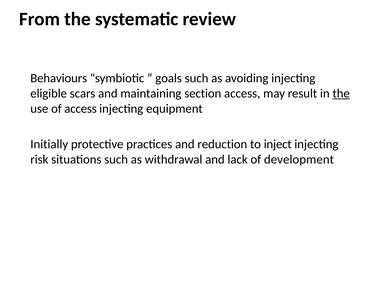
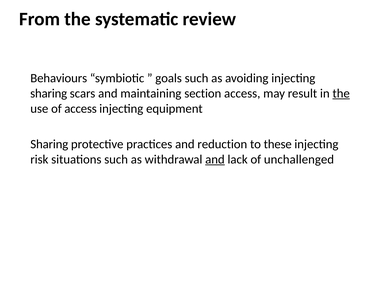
eligible: eligible -> sharing (49, 93)
Initially: Initially -> Sharing (49, 144)
inject: inject -> these (278, 144)
and underline: none -> present (215, 159)
development: development -> unchallenged (299, 159)
